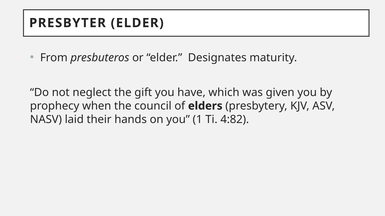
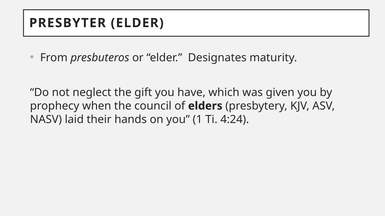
4:82: 4:82 -> 4:24 (235, 120)
